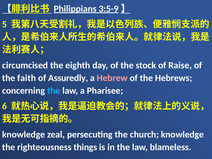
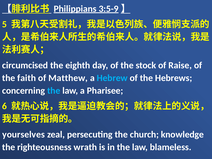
Assuredly: Assuredly -> Matthew (68, 78)
Hebrew colour: pink -> light blue (112, 78)
knowledge: knowledge -> yourselves (24, 134)
things: things -> wrath (85, 147)
